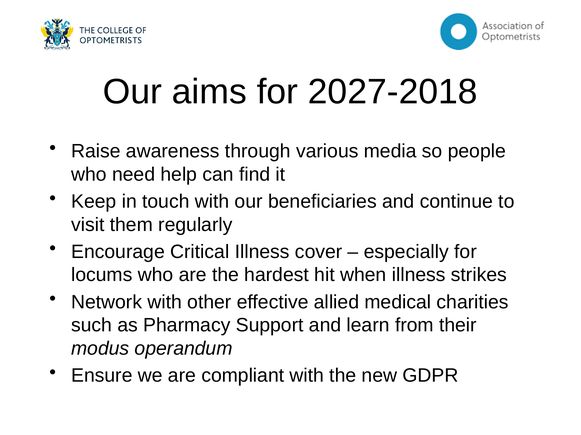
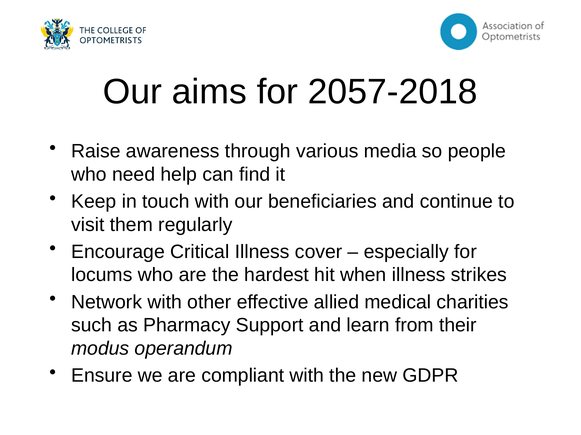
2027-2018: 2027-2018 -> 2057-2018 (393, 92)
